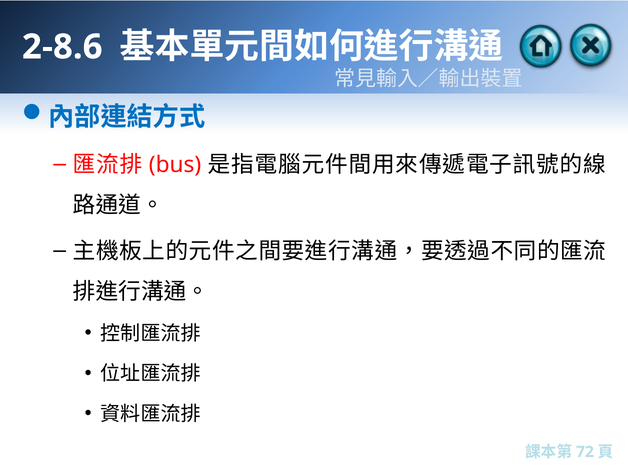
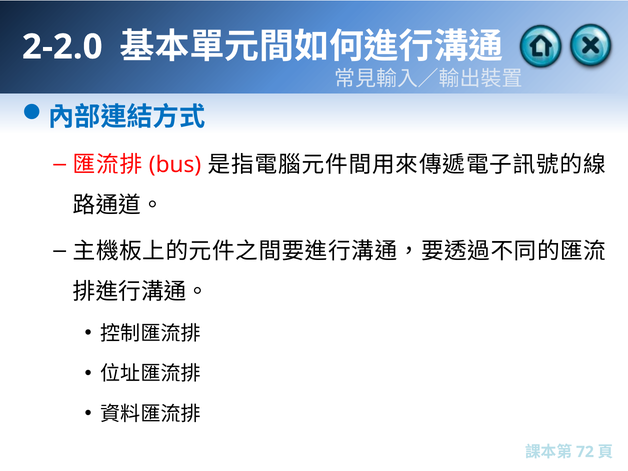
2-8.6: 2-8.6 -> 2-2.0 (62, 47)
